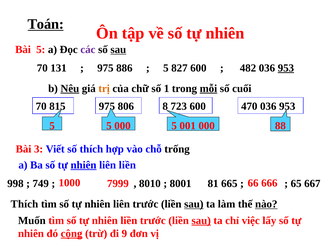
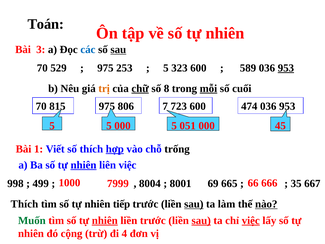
Toán underline: present -> none (46, 24)
Bài 5: 5 -> 3 (41, 50)
các colour: purple -> blue (88, 50)
131: 131 -> 529 (59, 68)
886: 886 -> 253 (124, 68)
827: 827 -> 323 (179, 68)
482: 482 -> 589 (248, 68)
Nêu underline: present -> none (70, 88)
chữ underline: none -> present (140, 88)
1: 1 -> 8 (167, 88)
8: 8 -> 7 (165, 106)
470: 470 -> 474 (249, 106)
001: 001 -> 051 (188, 126)
88: 88 -> 45 (280, 126)
3: 3 -> 1 (39, 149)
hợp underline: none -> present (115, 149)
liên liền: liền -> việc (127, 165)
749: 749 -> 499 (41, 183)
8010: 8010 -> 8004 (150, 183)
81: 81 -> 69 (213, 183)
65: 65 -> 35 (296, 183)
liên: liên -> tiếp (122, 204)
Muốn colour: black -> green (32, 220)
nhiên underline: none -> present (105, 220)
việc underline: none -> present (251, 220)
cộng underline: present -> none (72, 233)
9: 9 -> 4 (124, 233)
